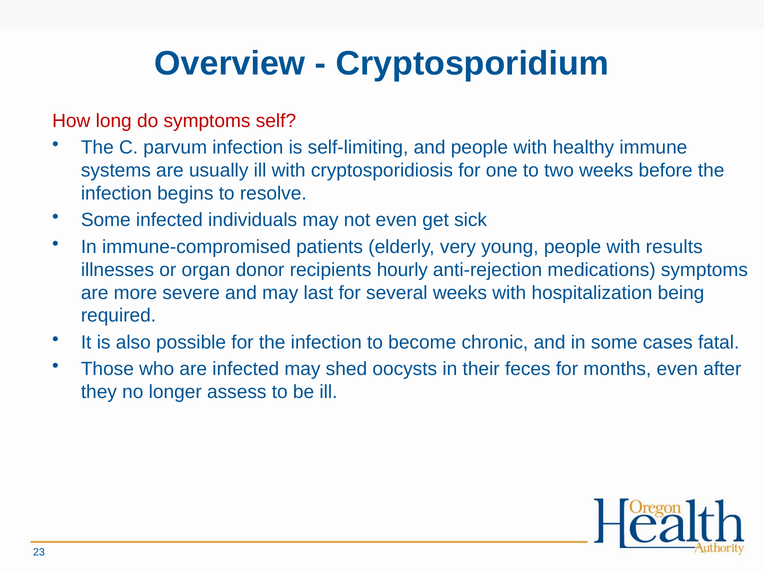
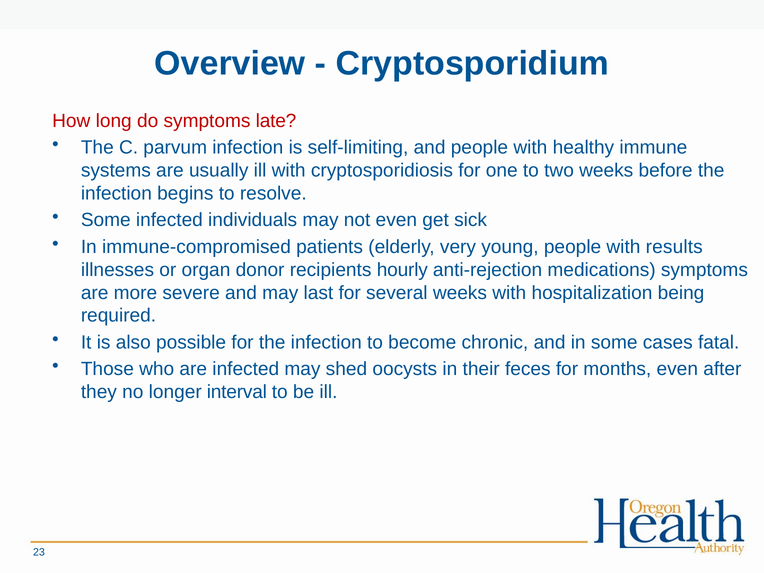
self: self -> late (276, 121)
assess: assess -> interval (237, 392)
